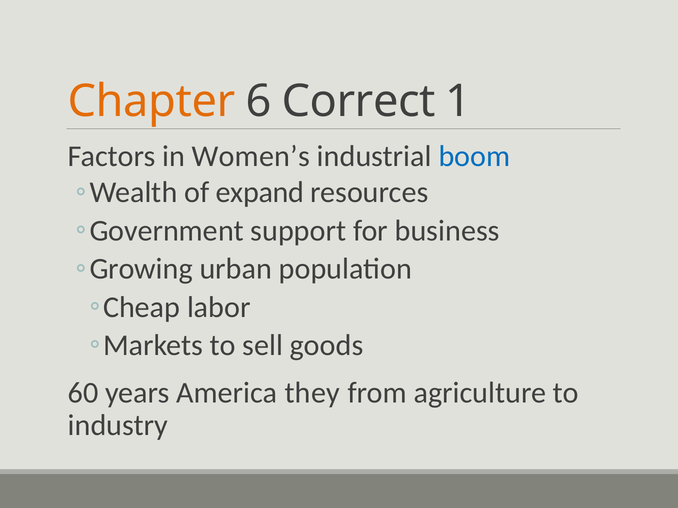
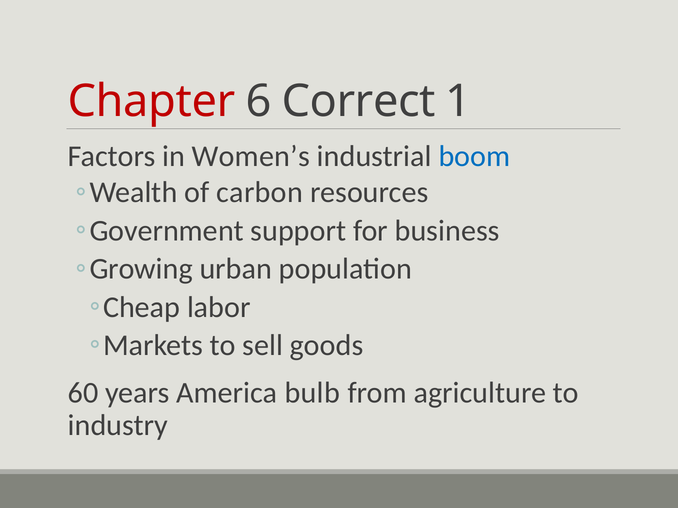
Chapter colour: orange -> red (152, 101)
expand: expand -> carbon (260, 193)
they: they -> bulb (312, 393)
